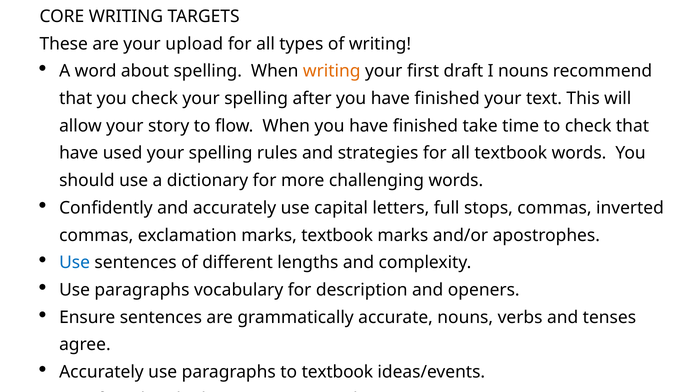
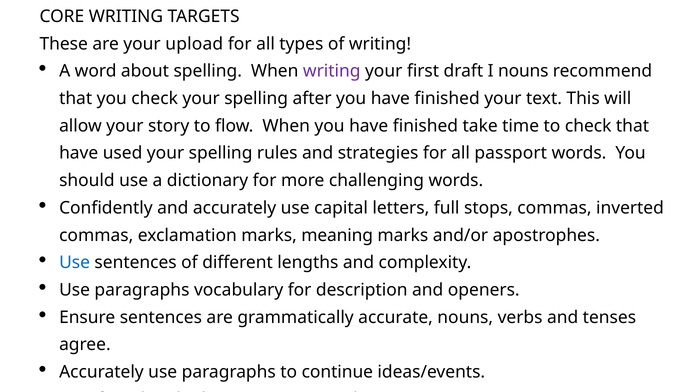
writing colour: orange -> purple (332, 71)
all textbook: textbook -> passport (511, 153)
marks textbook: textbook -> meaning (337, 235)
to textbook: textbook -> continue (337, 372)
